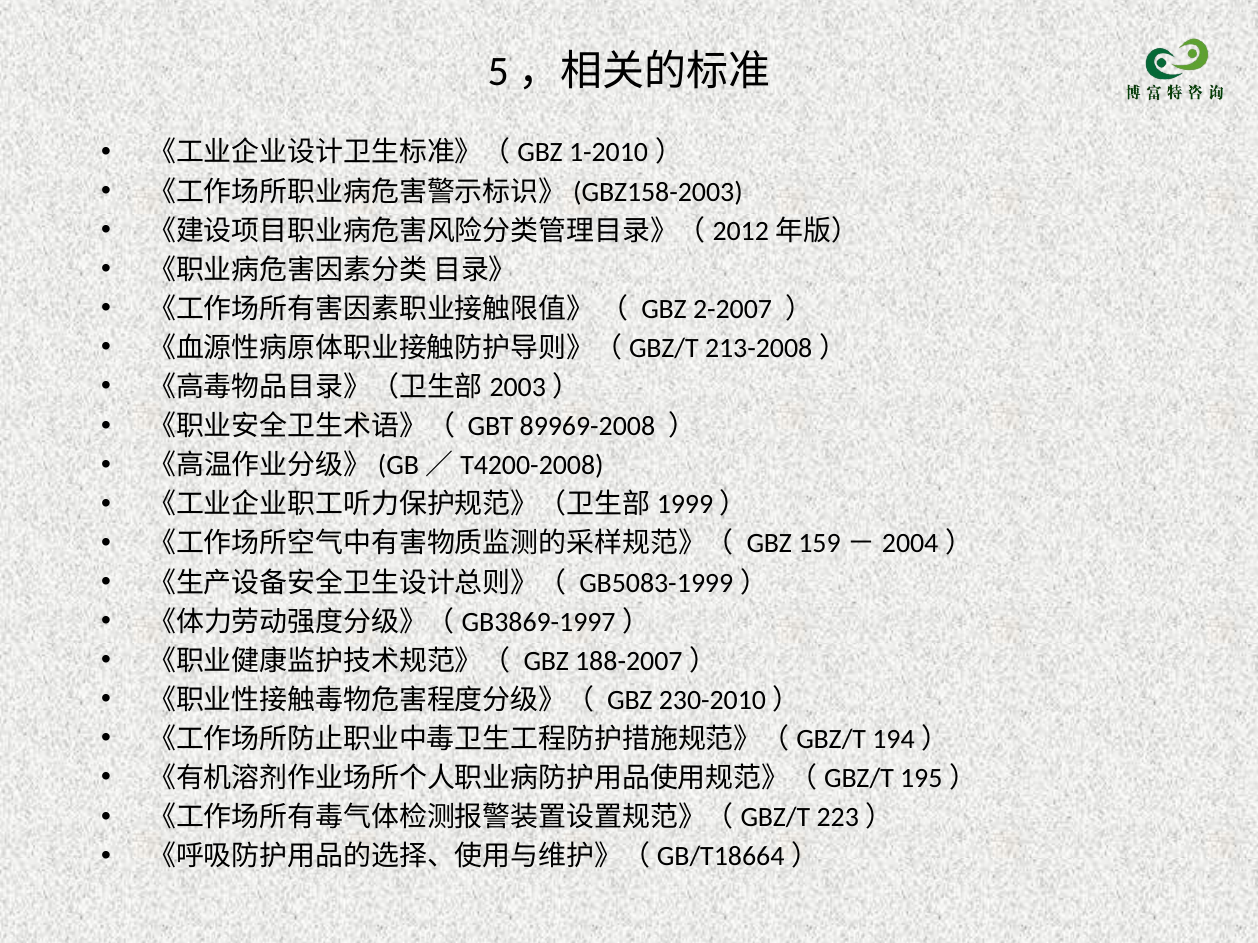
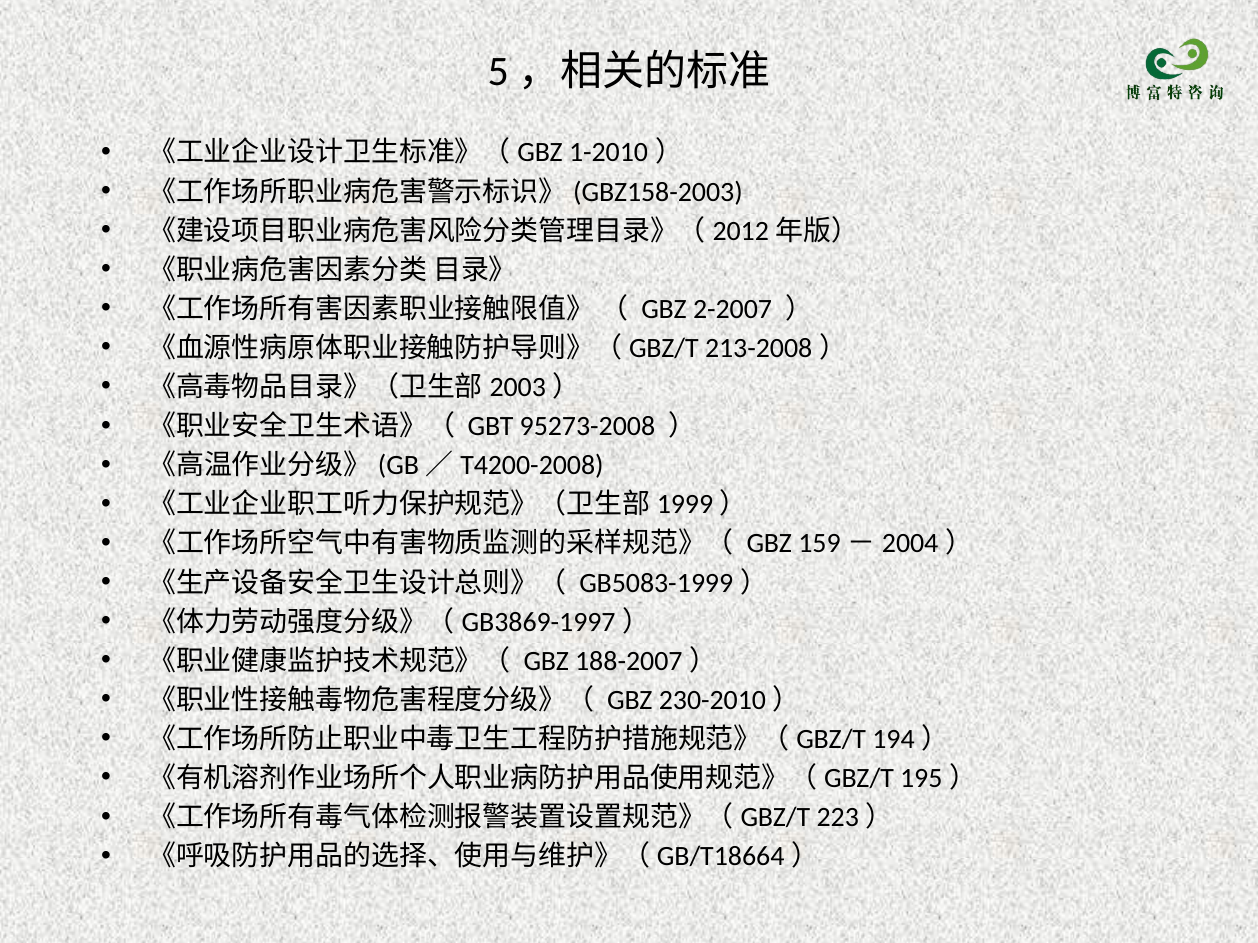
89969-2008: 89969-2008 -> 95273-2008 (587, 427)
